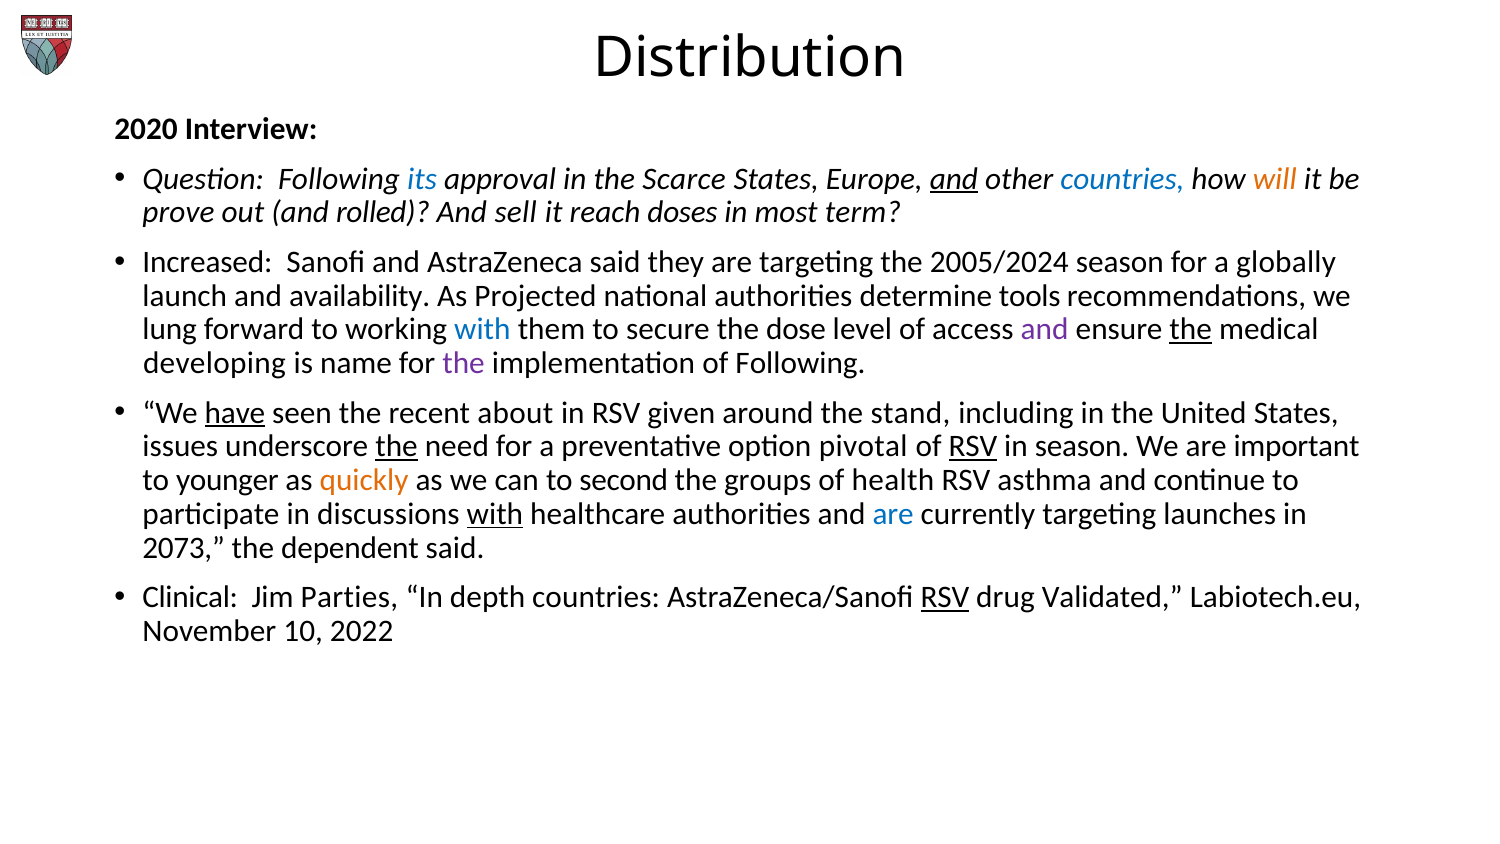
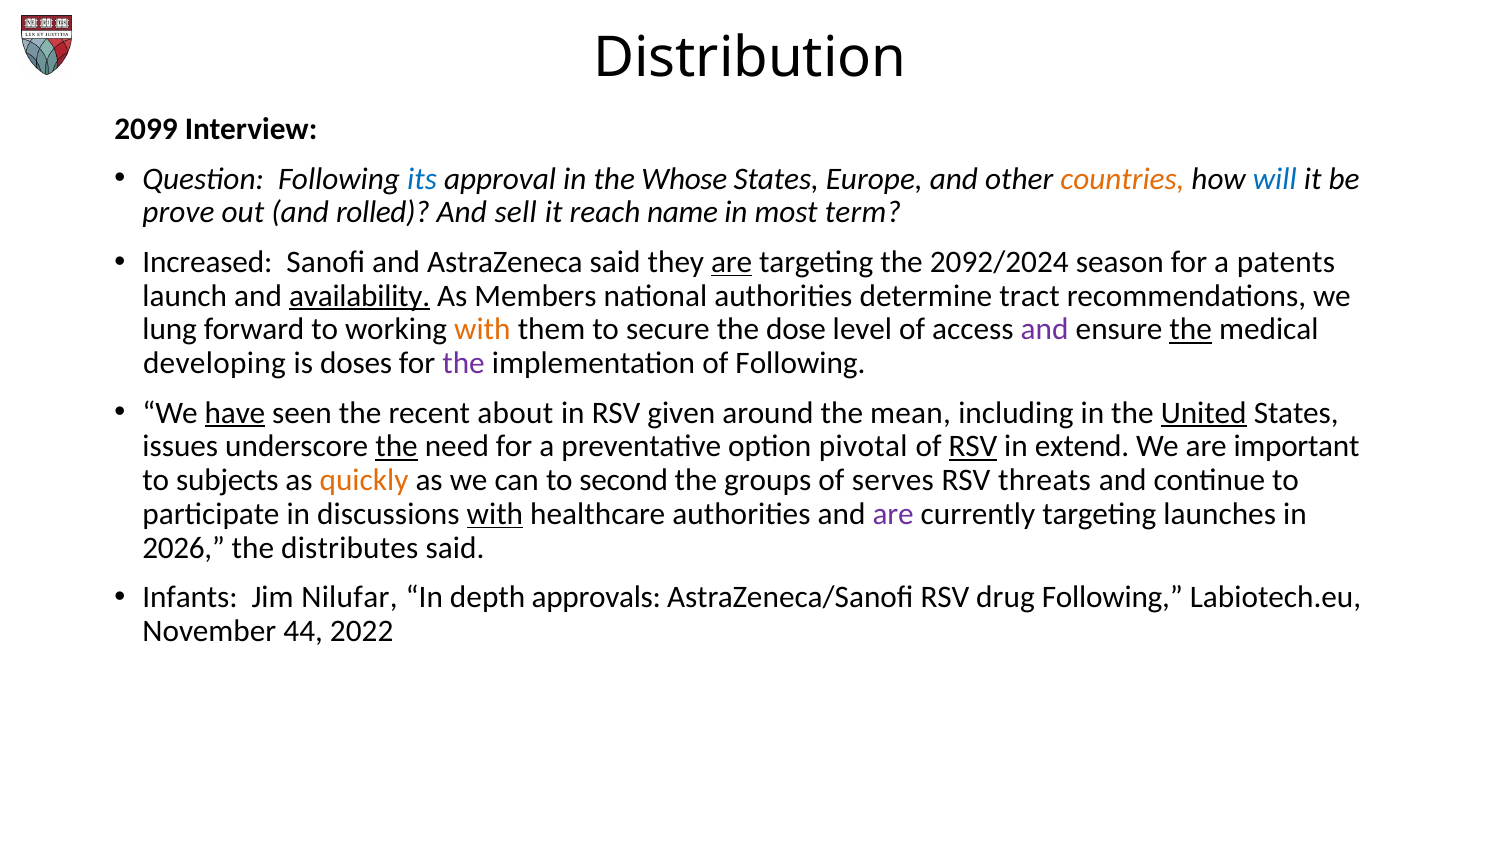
2020: 2020 -> 2099 (146, 129)
Scarce: Scarce -> Whose (684, 179)
and underline: present -> none (954, 179)
countries colour: blue -> orange (1122, 179)
will colour: orange -> blue (1275, 179)
doses: doses -> name (683, 213)
are underline: none -> present (732, 262)
2005/2024: 2005/2024 -> 2092/2024 (999, 262)
globally: globally -> patents (1286, 262)
availability underline: none -> present (360, 296)
Projected: Projected -> Members (535, 296)
tools: tools -> tract (1030, 296)
with colour: blue -> orange (482, 329)
name: name -> doses (356, 363)
stand: stand -> mean (911, 413)
United underline: none -> present (1204, 413)
in season: season -> extend (1082, 446)
younger: younger -> subjects (227, 480)
health: health -> serves (893, 480)
asthma: asthma -> threats (1044, 480)
are colour: blue -> purple (893, 514)
2073: 2073 -> 2026 (184, 548)
dependent: dependent -> distributes (350, 548)
Clinical: Clinical -> Infants (190, 597)
Parties: Parties -> Nilufar (349, 597)
depth countries: countries -> approvals (596, 597)
RSV underline: present -> none (945, 597)
drug Validated: Validated -> Following (1112, 597)
10: 10 -> 44 (303, 631)
